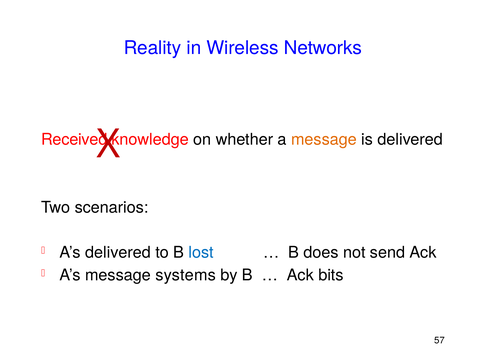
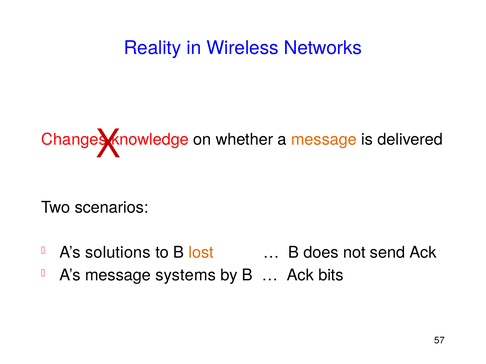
Received: Received -> Changes (74, 140)
A’s delivered: delivered -> solutions (118, 253)
lost colour: blue -> orange (201, 253)
